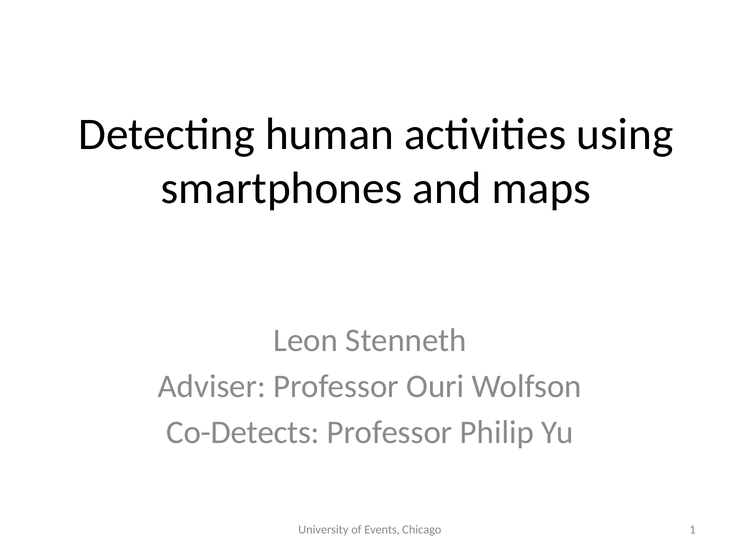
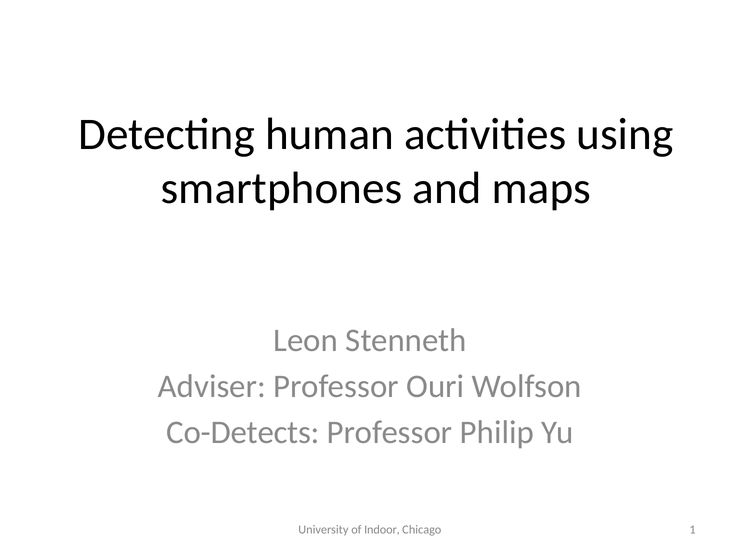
Events: Events -> Indoor (382, 530)
